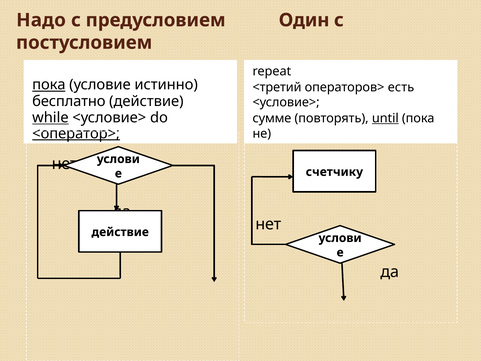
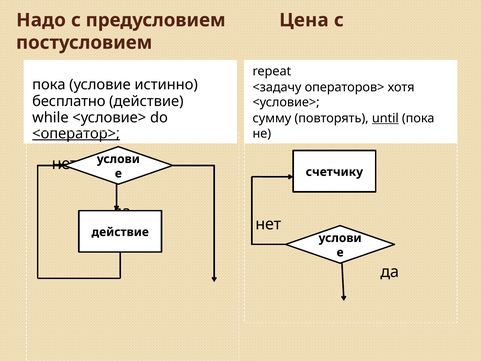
Один: Один -> Цена (304, 20)
пока underline: present -> none (49, 85)
<третий: <третий -> <задачу (277, 87)
есть: есть -> хотя (401, 87)
while underline: present -> none (50, 118)
сумме: сумме -> сумму (272, 118)
